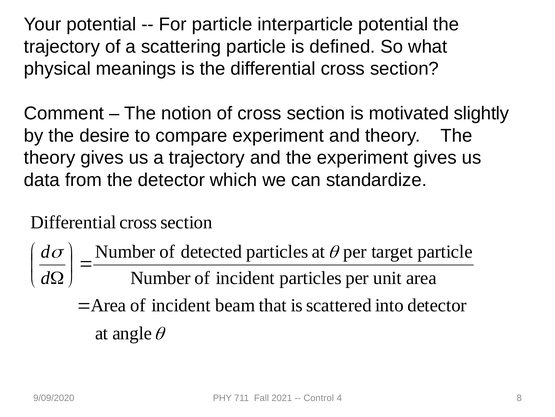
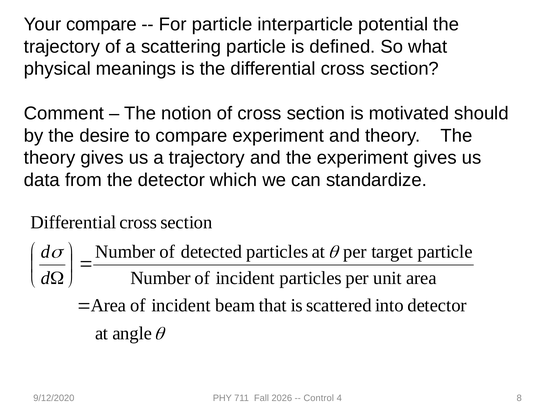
Your potential: potential -> compare (101, 24)
slightly: slightly -> should (481, 113)
9/09/2020: 9/09/2020 -> 9/12/2020 (54, 398)
2021: 2021 -> 2026 (282, 398)
